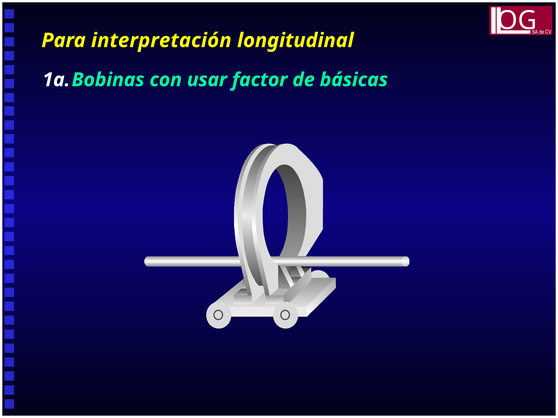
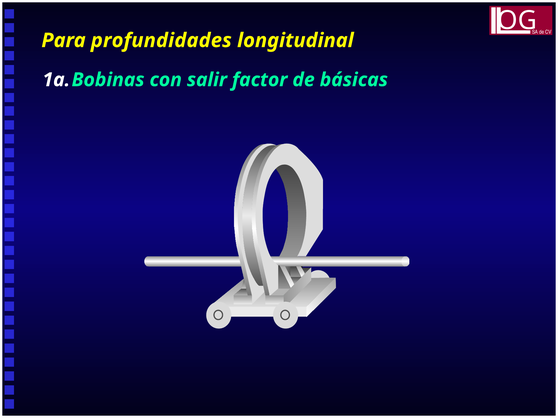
interpretación: interpretación -> profundidades (161, 40)
usar: usar -> salir (207, 80)
